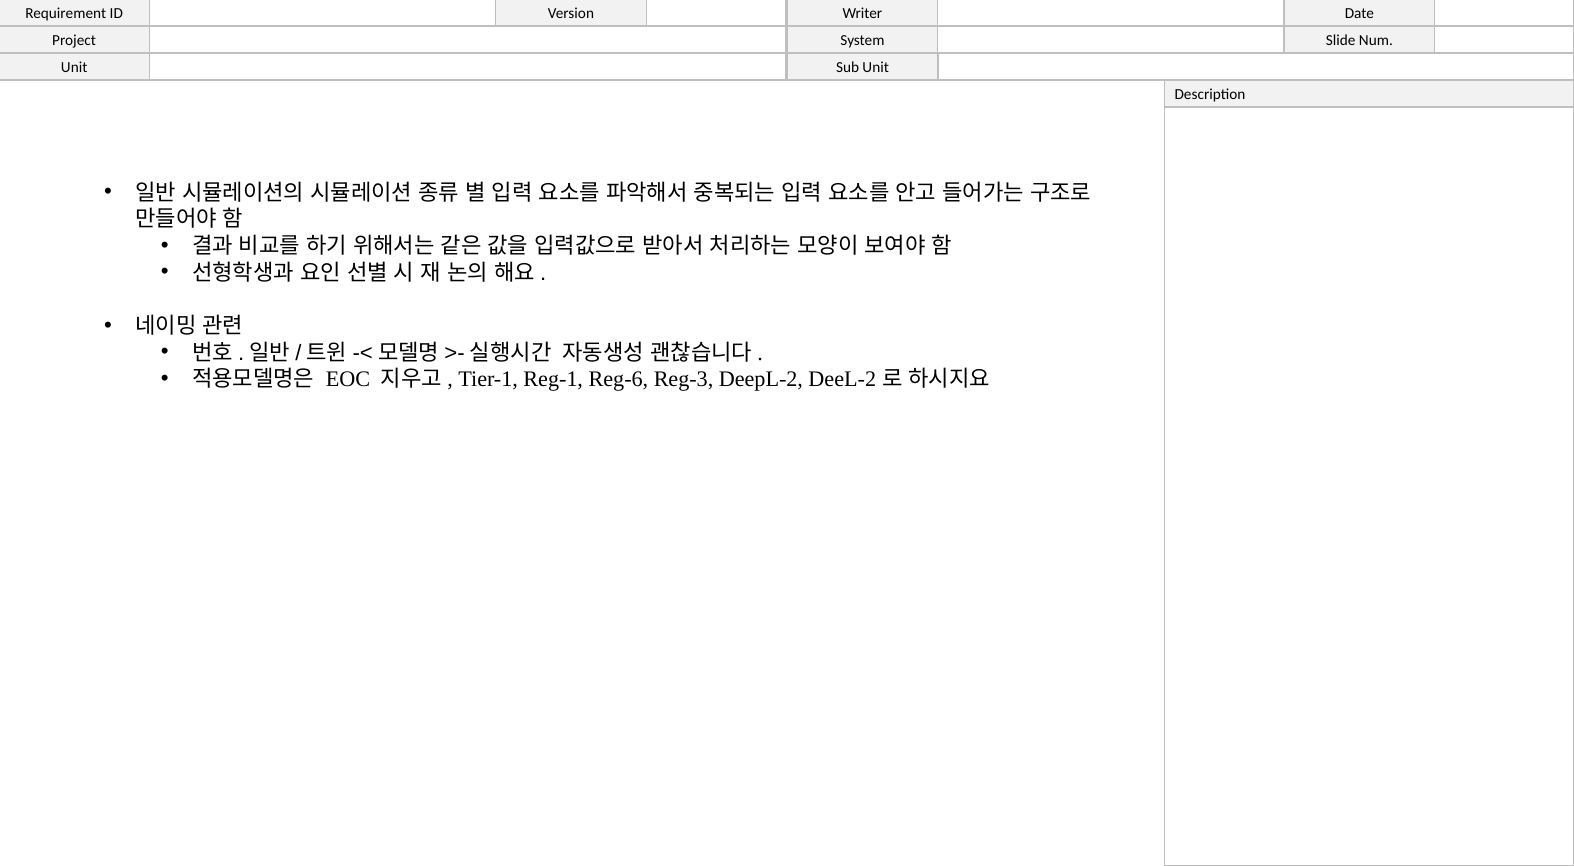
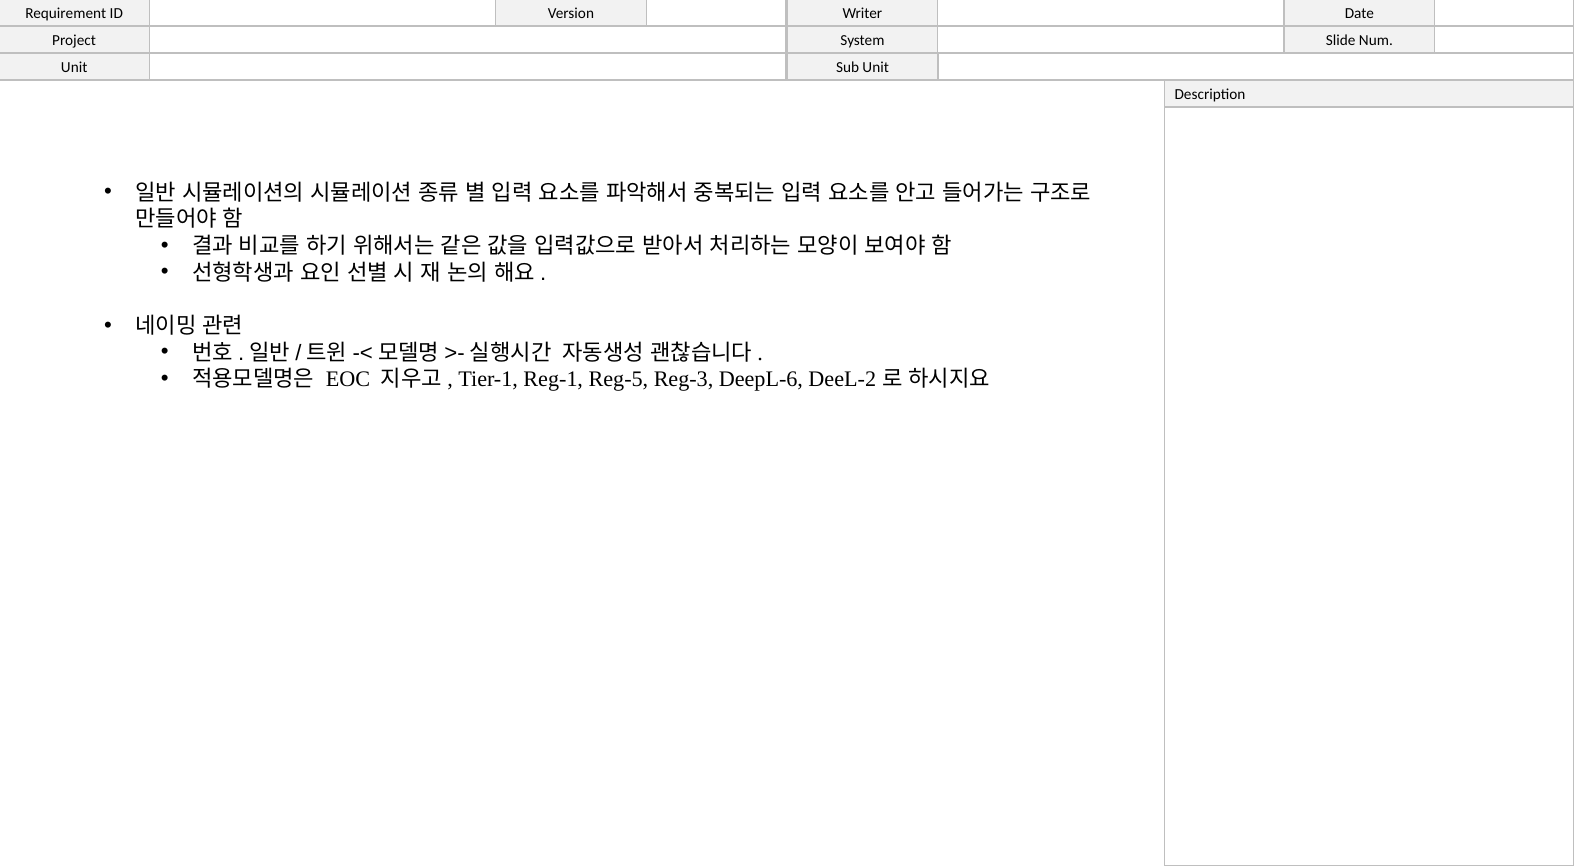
Reg-6: Reg-6 -> Reg-5 (618, 379)
DeepL-2: DeepL-2 -> DeepL-6 (761, 379)
